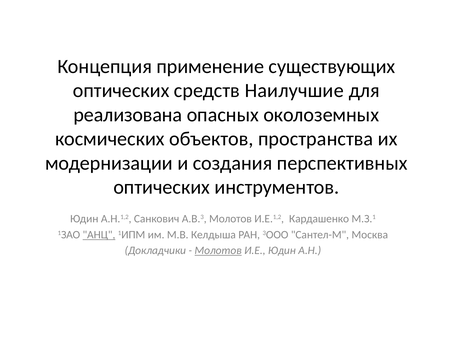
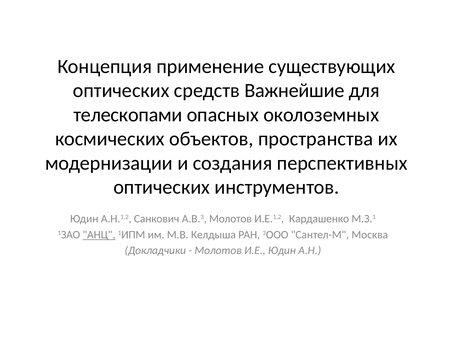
Наилучшие: Наилучшие -> Важнейшие (294, 91)
реализована: реализована -> телескопами (128, 115)
Молотов underline: present -> none (218, 250)
